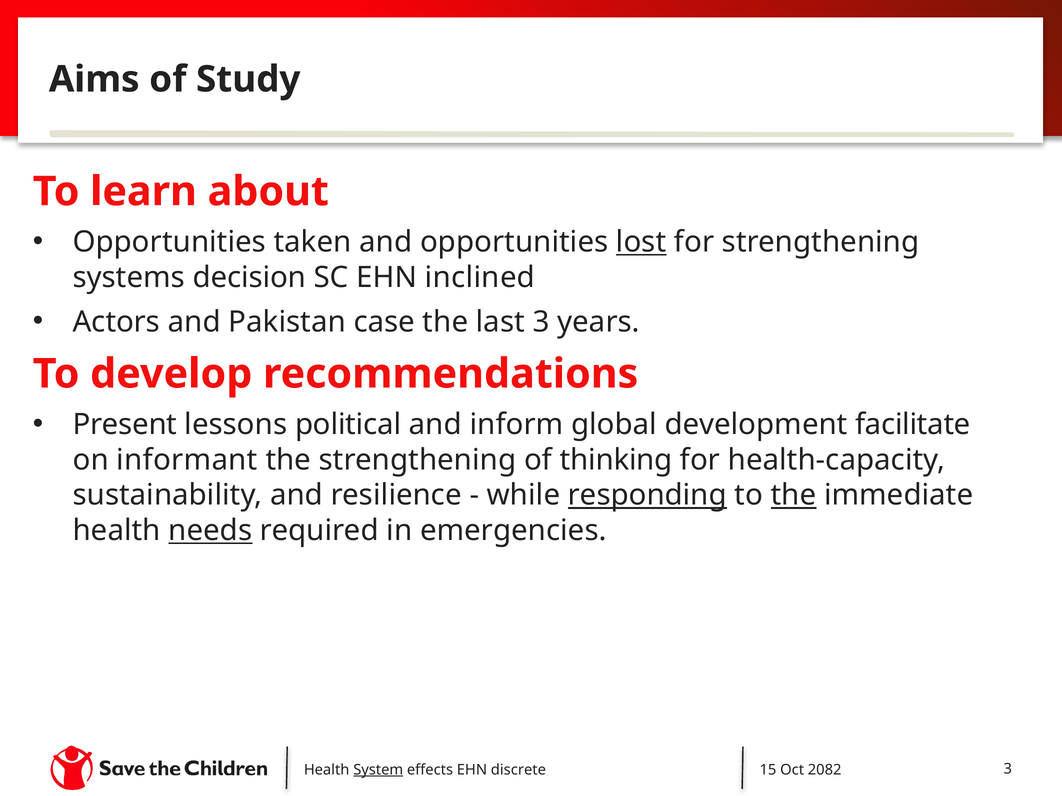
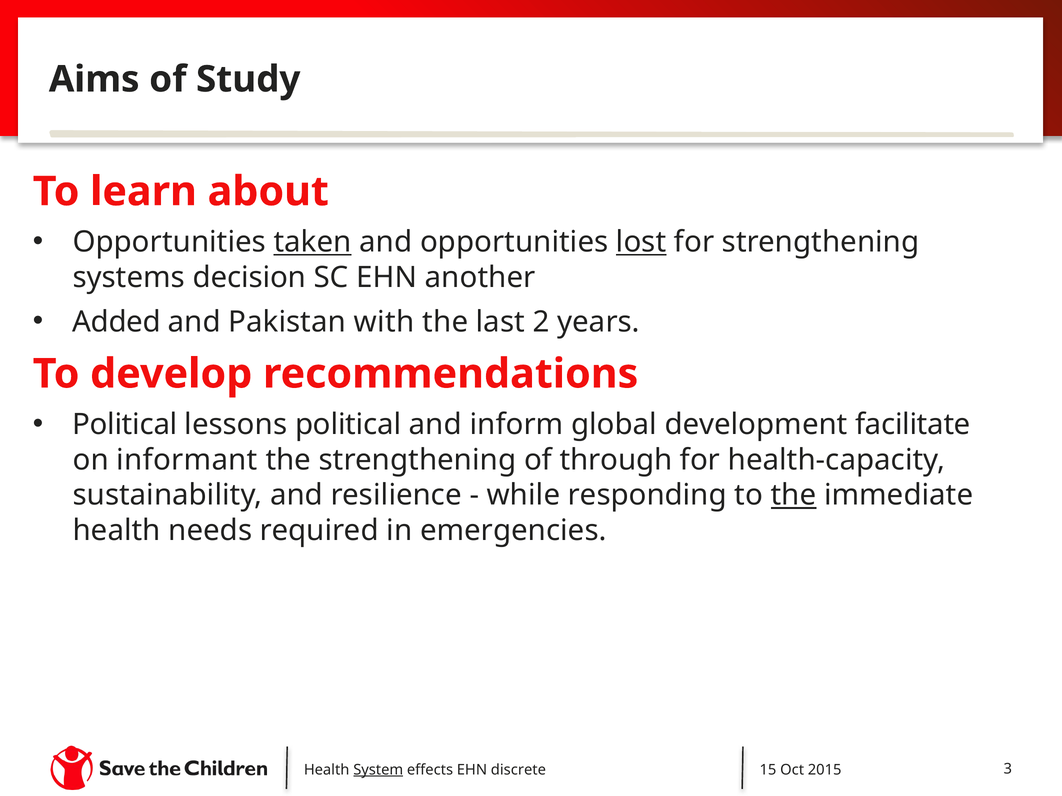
taken underline: none -> present (313, 242)
inclined: inclined -> another (480, 278)
Actors: Actors -> Added (116, 322)
case: case -> with (384, 322)
last 3: 3 -> 2 (541, 322)
Present: Present -> Political (125, 425)
thinking: thinking -> through (616, 460)
responding underline: present -> none (647, 496)
needs underline: present -> none (210, 531)
2082: 2082 -> 2015 (825, 770)
